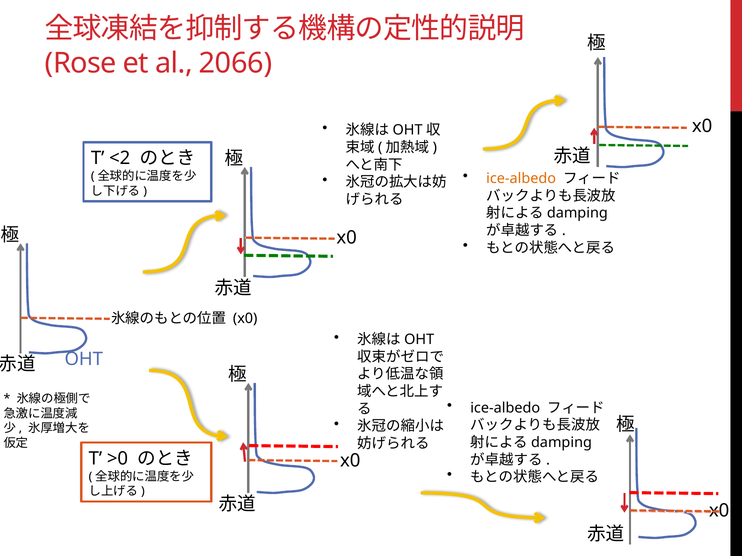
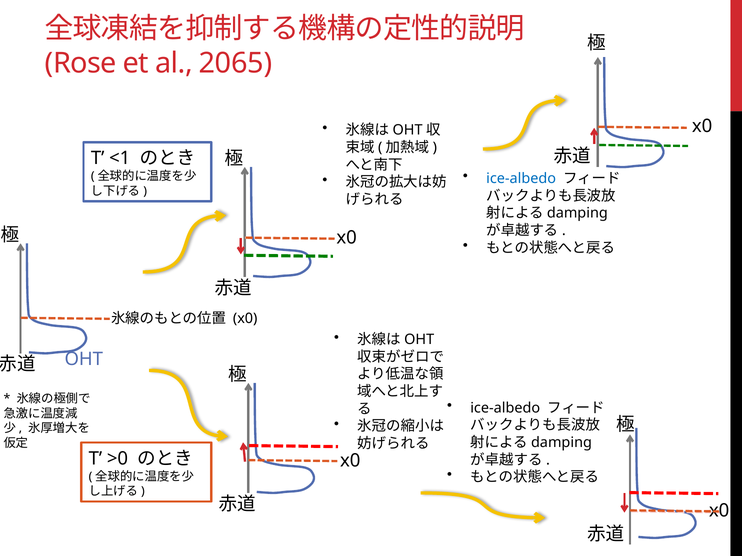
2066: 2066 -> 2065 (235, 63)
<2: <2 -> <1 (120, 158)
ice-albedo colour: orange -> blue (521, 179)
